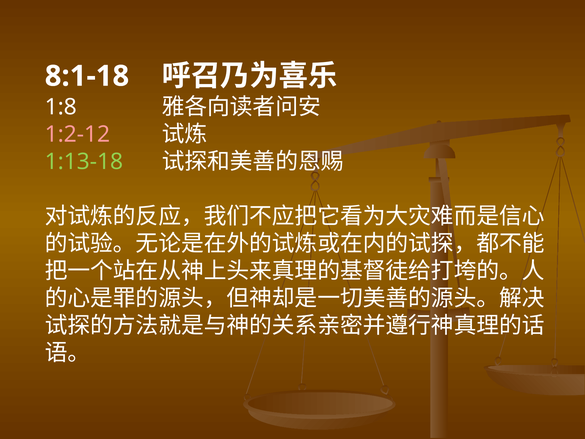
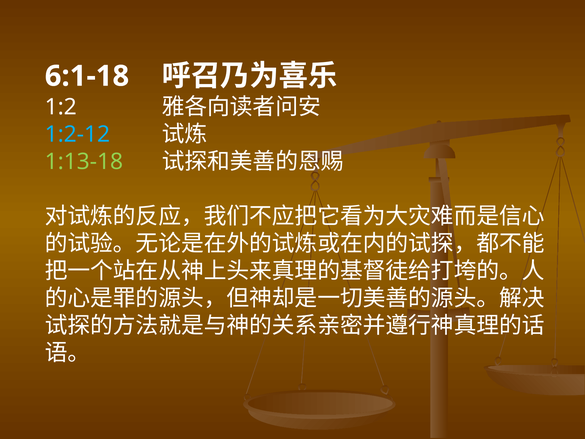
8:1-18: 8:1-18 -> 6:1-18 (87, 76)
1:8: 1:8 -> 1:2 (61, 107)
1:2-12 colour: pink -> light blue (77, 134)
